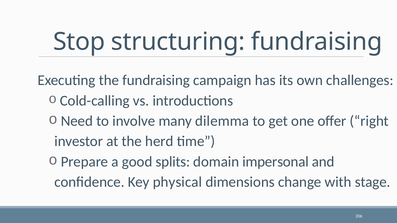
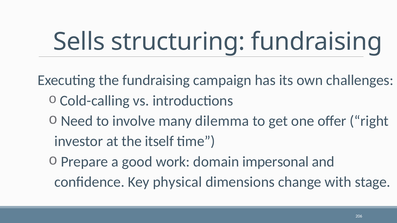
Stop: Stop -> Sells (79, 42)
herd: herd -> itself (159, 141)
splits: splits -> work (173, 162)
